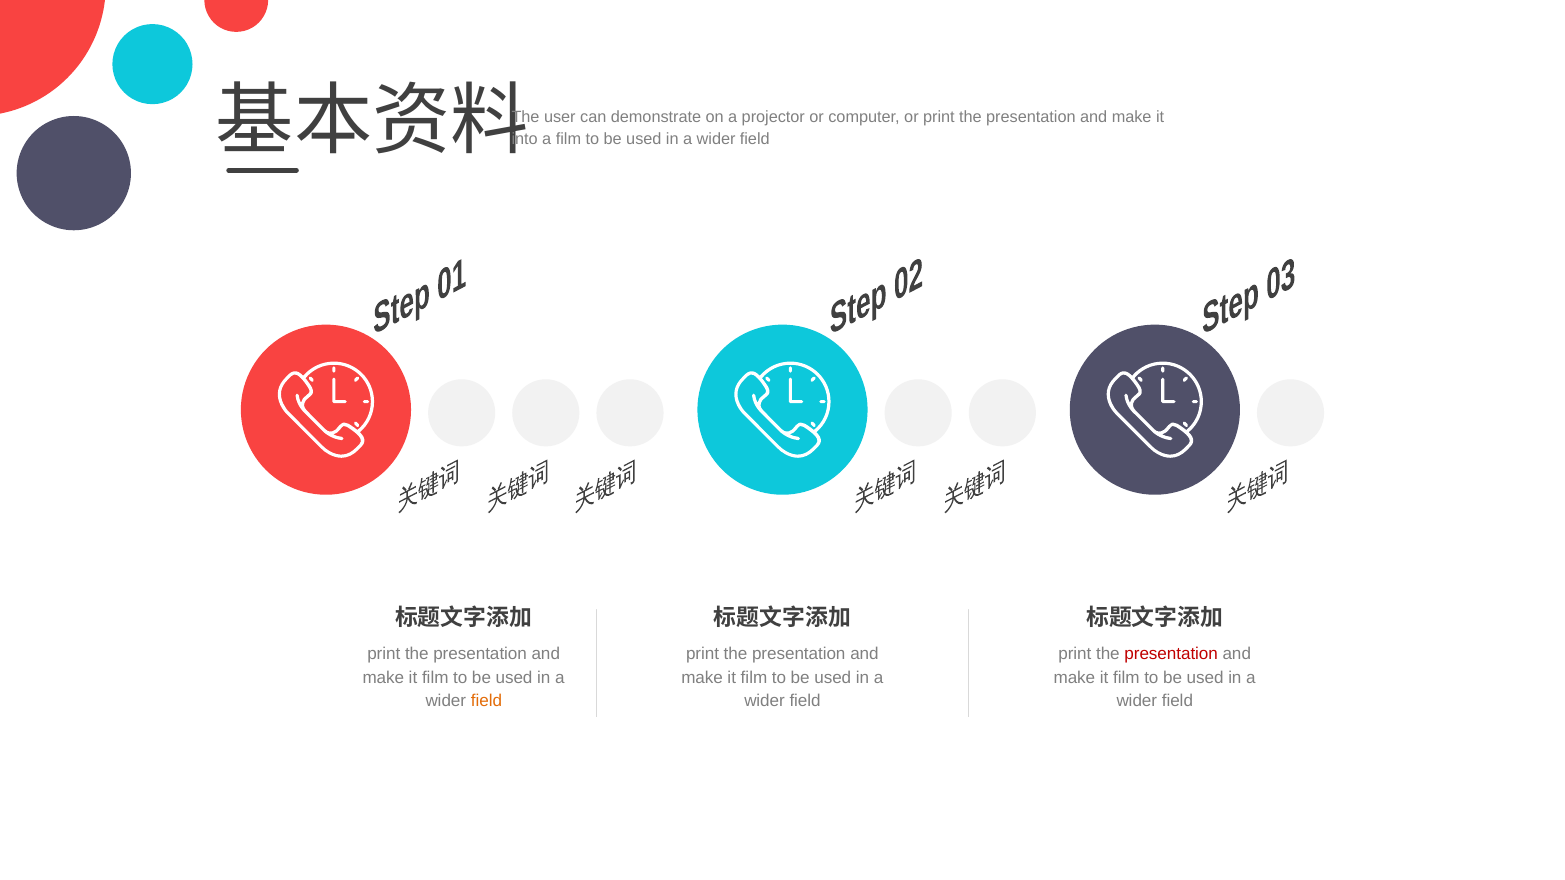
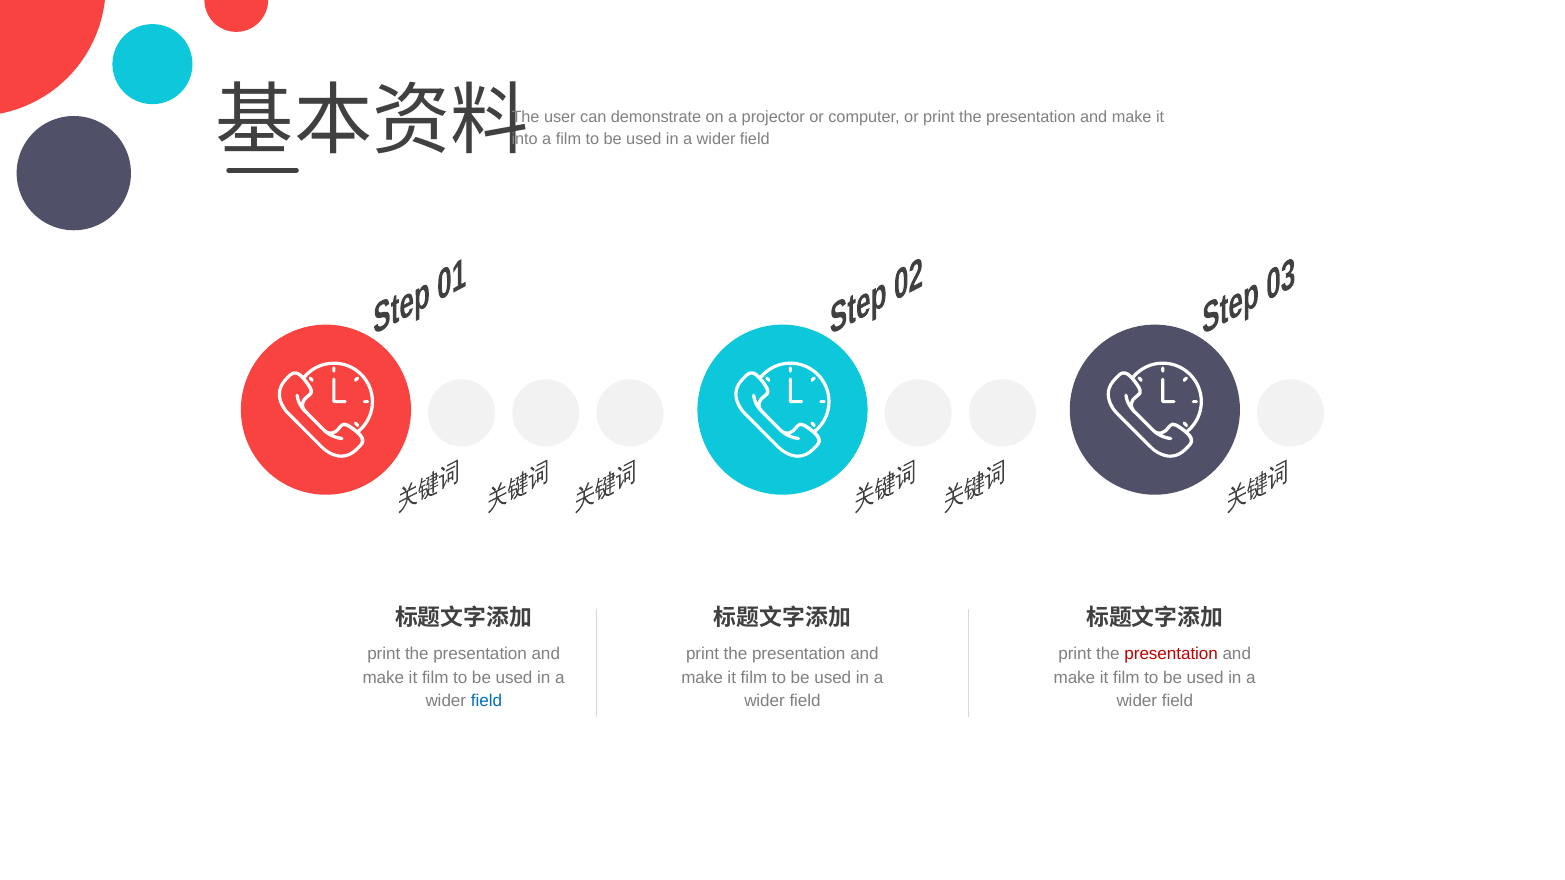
field colour: orange -> blue (486, 701)
